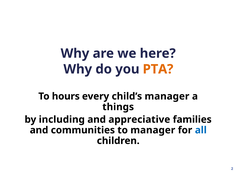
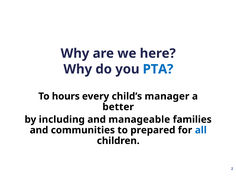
PTA colour: orange -> blue (158, 69)
things: things -> better (118, 107)
appreciative: appreciative -> manageable (139, 120)
to manager: manager -> prepared (153, 130)
